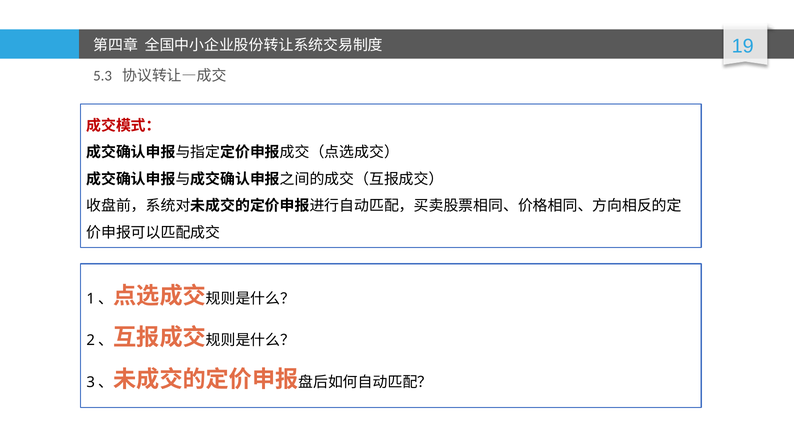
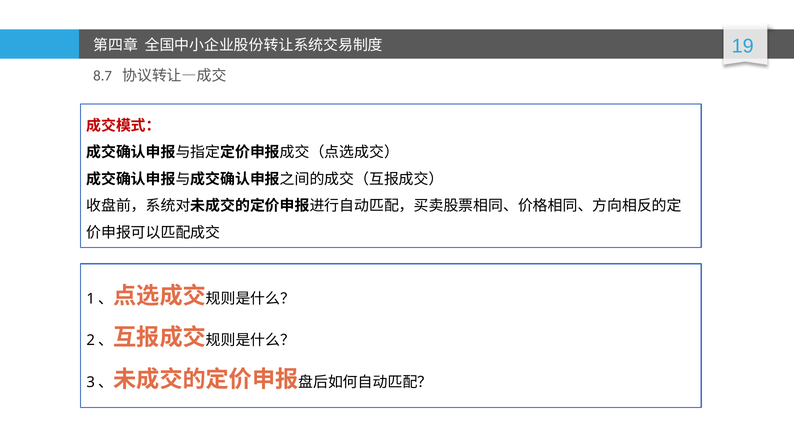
5.3: 5.3 -> 8.7 (103, 76)
